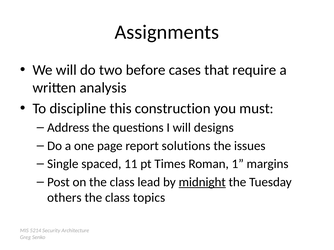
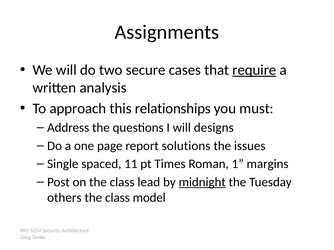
before: before -> secure (146, 70)
require underline: none -> present (254, 70)
discipline: discipline -> approach (78, 109)
construction: construction -> relationships (173, 109)
topics: topics -> model (149, 198)
